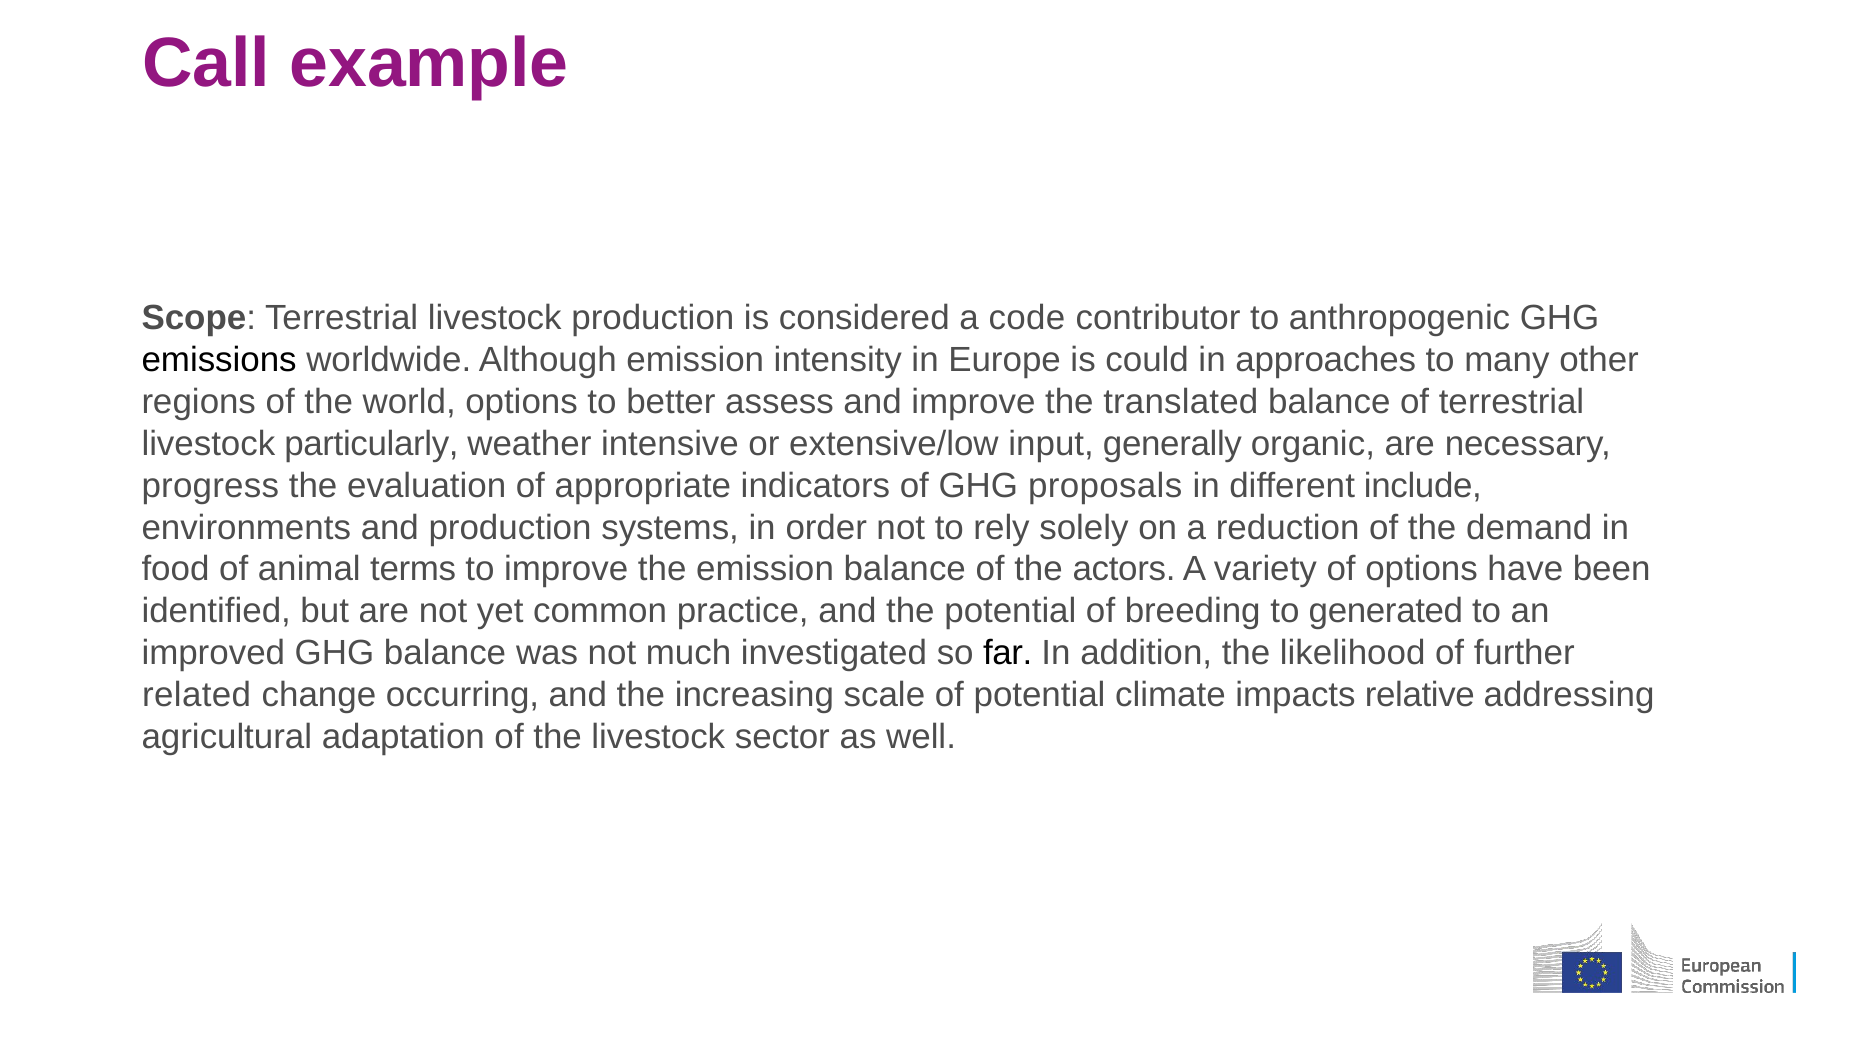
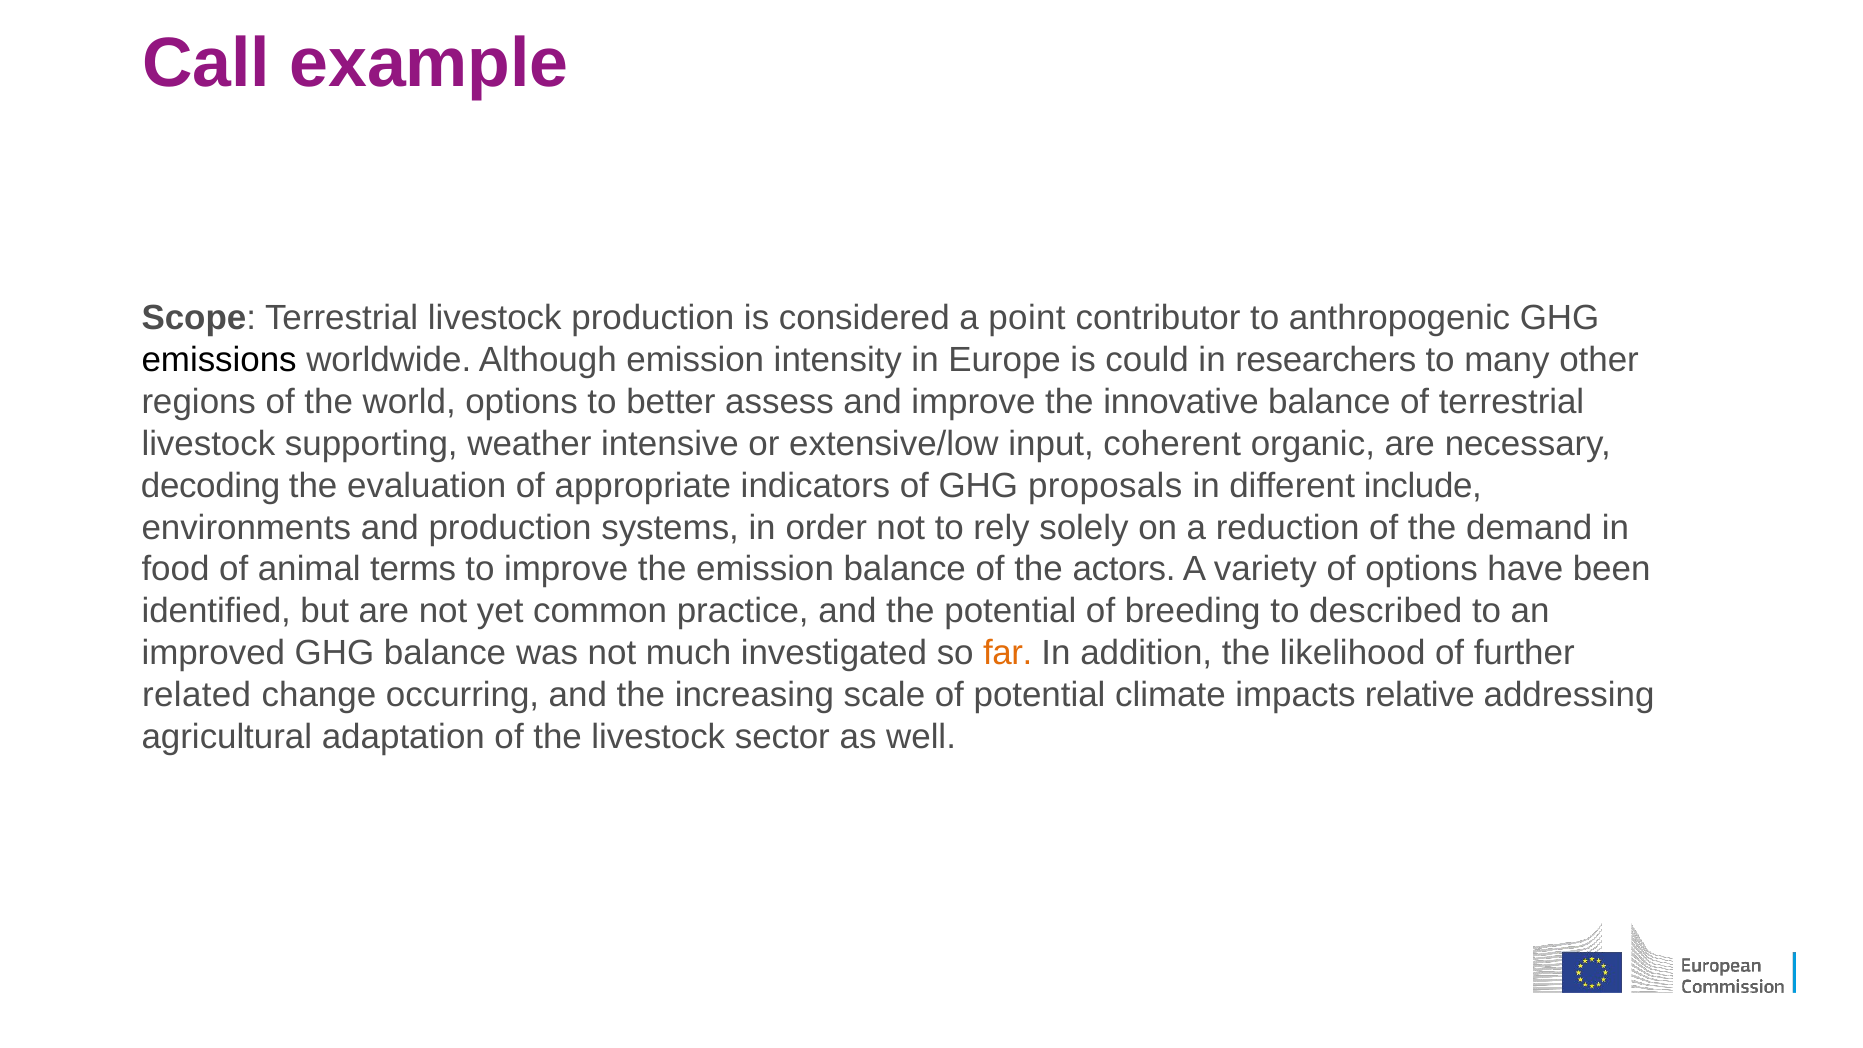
code: code -> point (1027, 318)
approaches: approaches -> researchers (1326, 360)
translated: translated -> innovative (1181, 402)
particularly: particularly -> supporting (371, 444)
generally: generally -> coherent (1172, 444)
progress: progress -> decoding (211, 486)
generated: generated -> described (1386, 611)
far colour: black -> orange (1008, 653)
